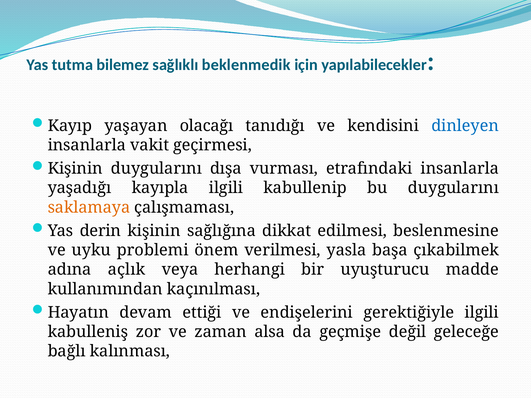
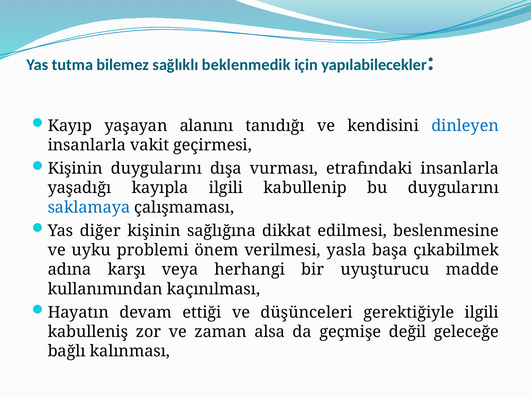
olacağı: olacağı -> alanını (207, 126)
saklamaya colour: orange -> blue (89, 208)
derin: derin -> diğer (100, 231)
açlık: açlık -> karşı (127, 270)
endişelerini: endişelerini -> düşünceleri (307, 313)
